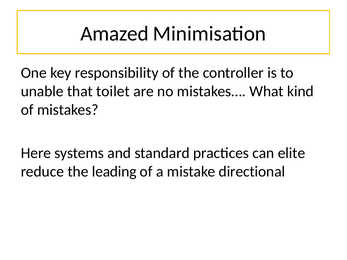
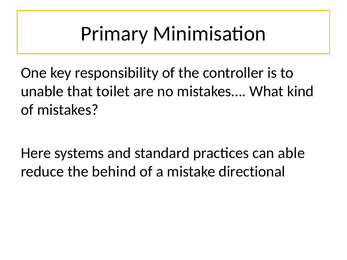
Amazed: Amazed -> Primary (114, 34)
elite: elite -> able (291, 153)
leading: leading -> behind (114, 172)
